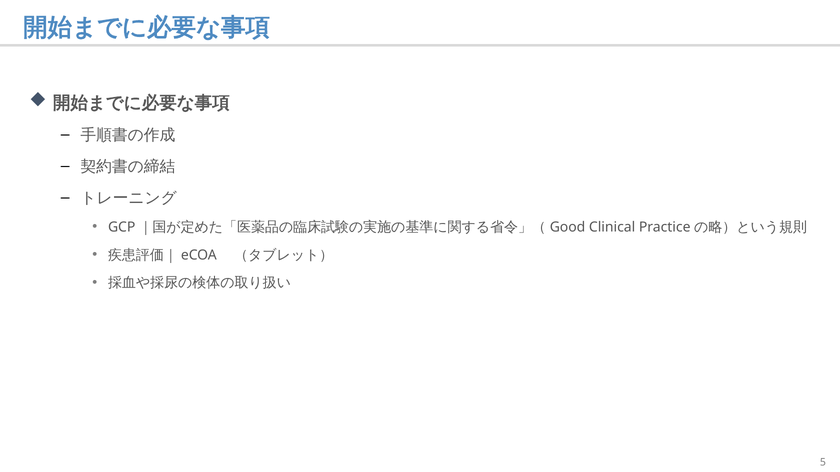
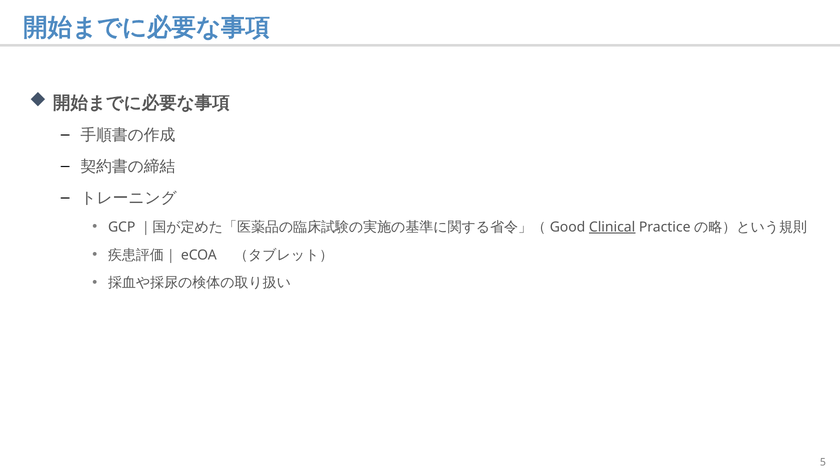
Clinical underline: none -> present (612, 227)
